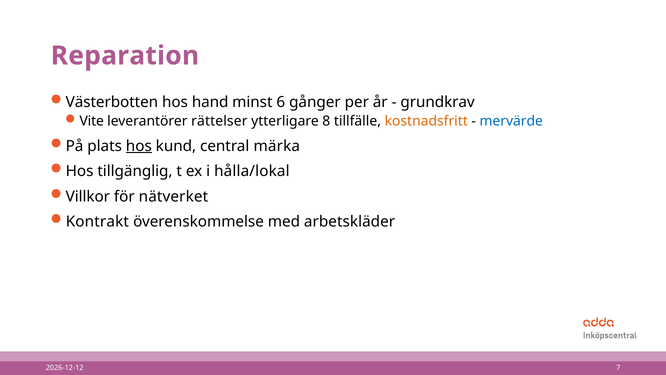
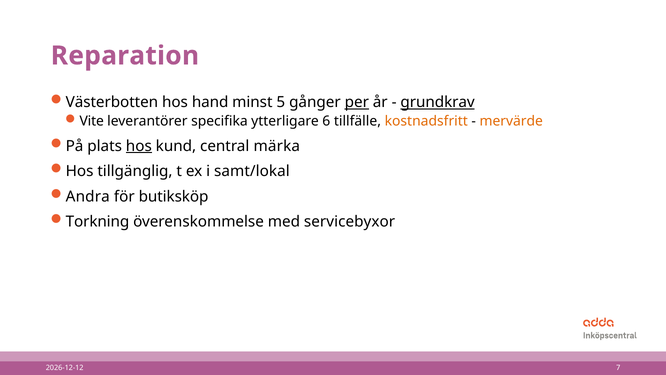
6: 6 -> 5 (281, 102)
per underline: none -> present (357, 102)
grundkrav underline: none -> present (438, 102)
rättelser: rättelser -> specifika (219, 121)
8: 8 -> 6 (326, 121)
mervärde colour: blue -> orange (511, 121)
hålla/lokal: hålla/lokal -> samt/lokal (252, 171)
Villkor: Villkor -> Andra (88, 196)
nätverket: nätverket -> butiksköp (174, 196)
Kontrakt: Kontrakt -> Torkning (97, 222)
arbetskläder: arbetskläder -> servicebyxor (350, 222)
